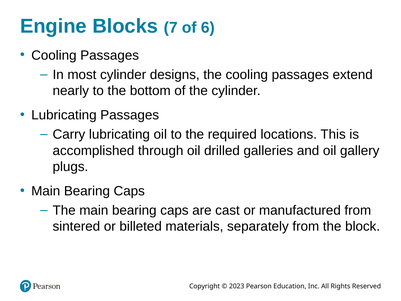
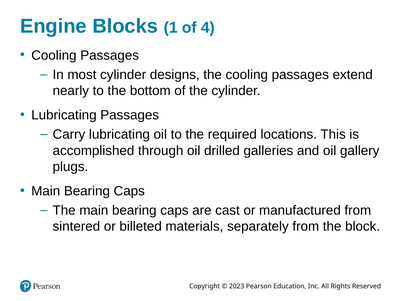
7: 7 -> 1 (171, 28)
6: 6 -> 4 (208, 28)
